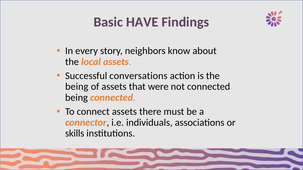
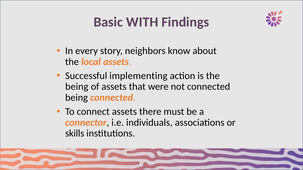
HAVE: HAVE -> WITH (142, 22)
conversations: conversations -> implementing (138, 76)
